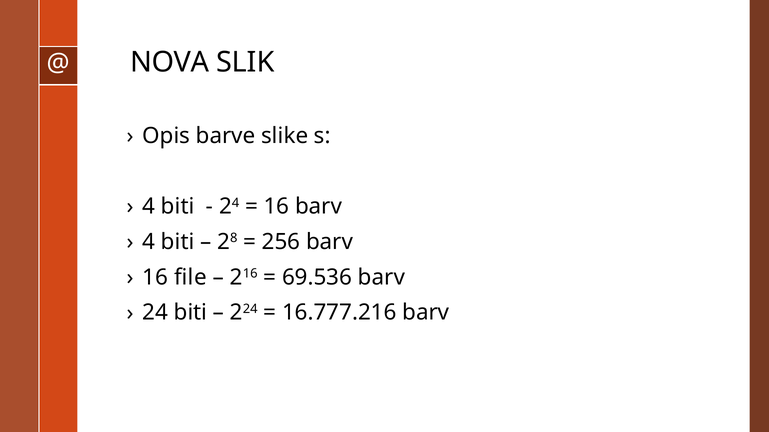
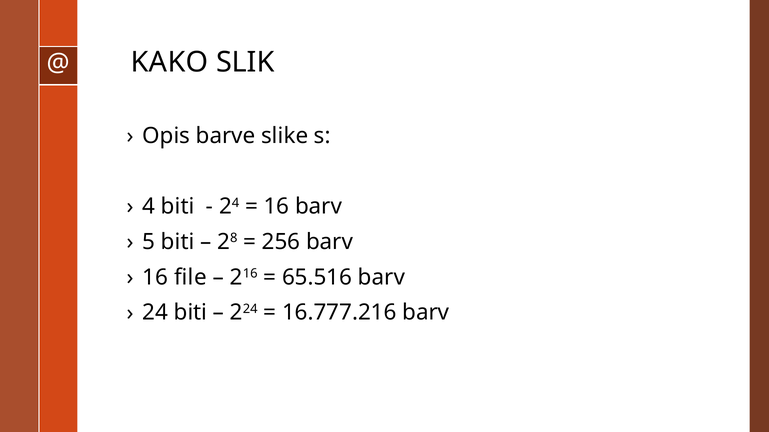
NOVA: NOVA -> KAKO (169, 62)
4: 4 -> 5 (149, 242)
69.536: 69.536 -> 65.516 (317, 278)
